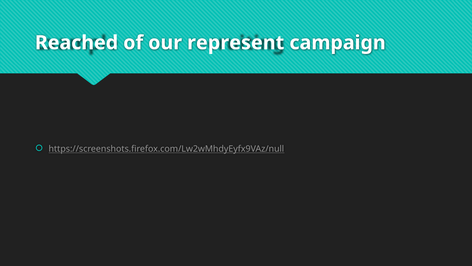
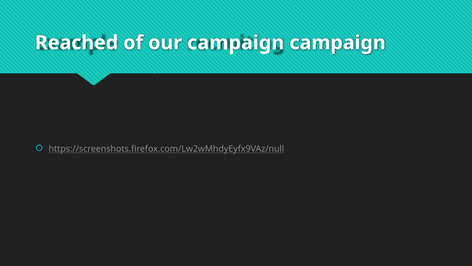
our represent: represent -> campaign (236, 43)
